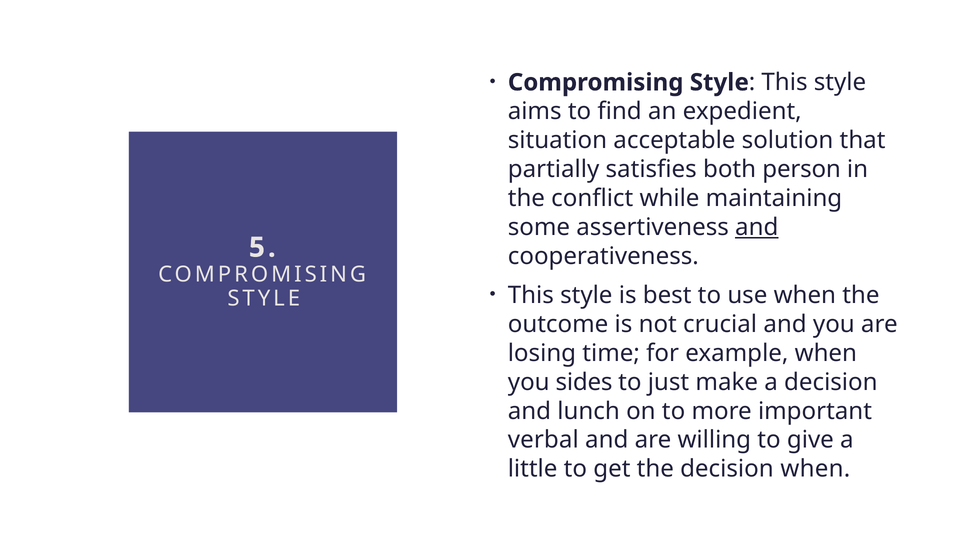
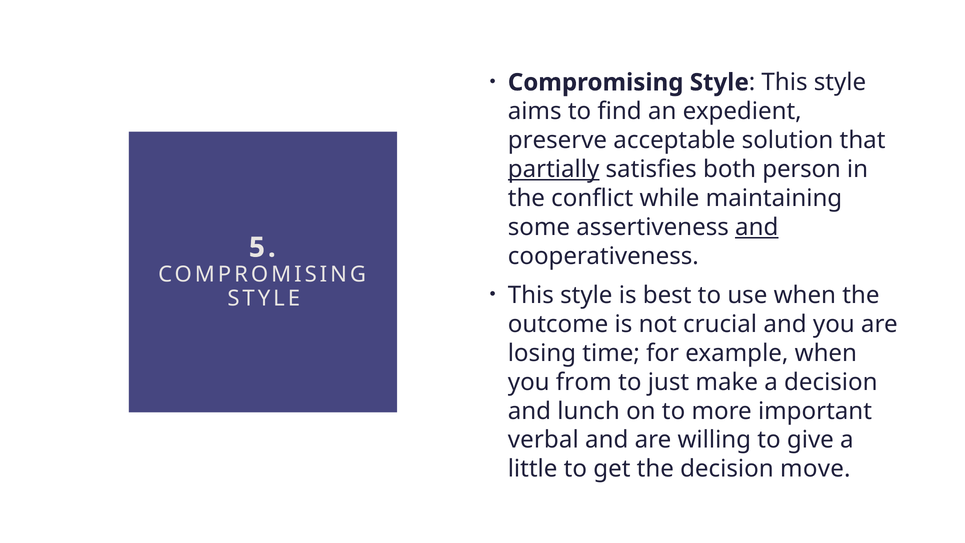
situation: situation -> preserve (557, 140)
partially underline: none -> present (554, 169)
sides: sides -> from (584, 382)
decision when: when -> move (815, 469)
